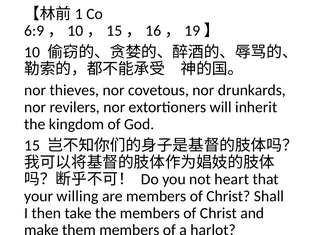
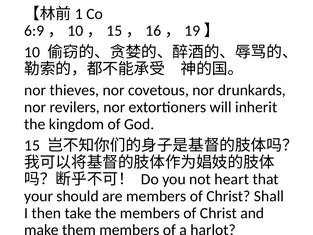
willing: willing -> should (78, 196)
